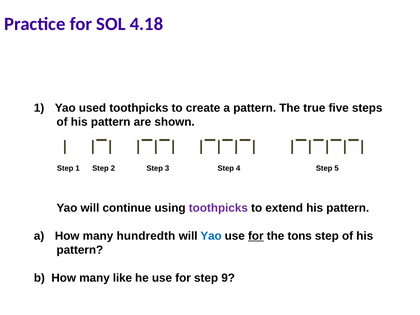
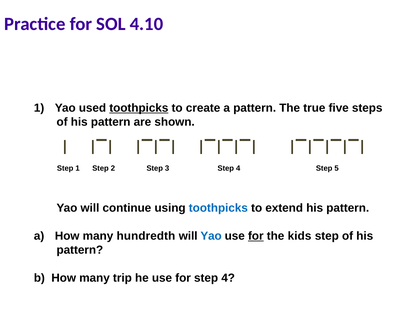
4.18: 4.18 -> 4.10 (146, 24)
toothpicks underline: none -> present (139, 108)
toothpicks colour: purple -> blue (218, 208)
tons: tons -> kids (300, 236)
like: like -> trip (122, 278)
for step 9: 9 -> 4 (228, 278)
